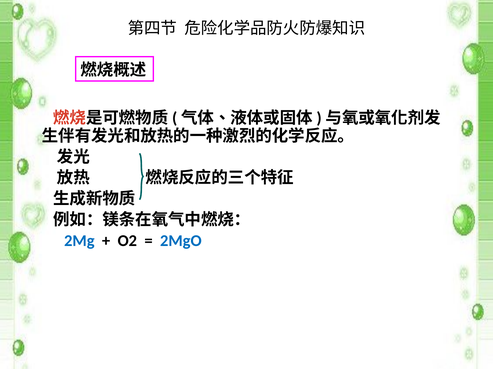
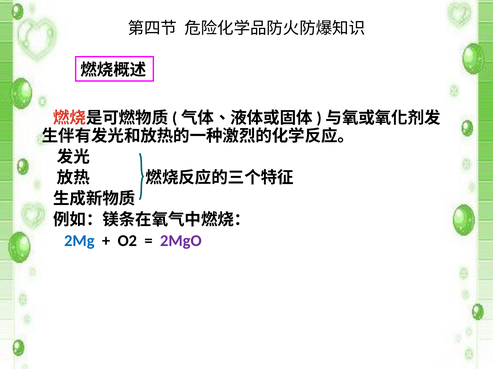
2MgO colour: blue -> purple (181, 241)
